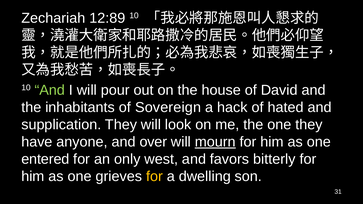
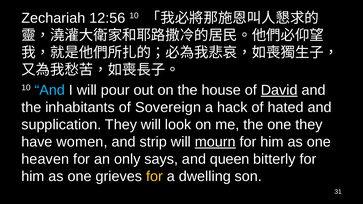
12:89: 12:89 -> 12:56 (107, 18)
And colour: light green -> light blue (50, 90)
David underline: none -> present (279, 90)
anyone: anyone -> women (82, 142)
over: over -> strip (153, 142)
entered: entered -> heaven (45, 159)
west: west -> says (161, 159)
favors: favors -> queen (230, 159)
